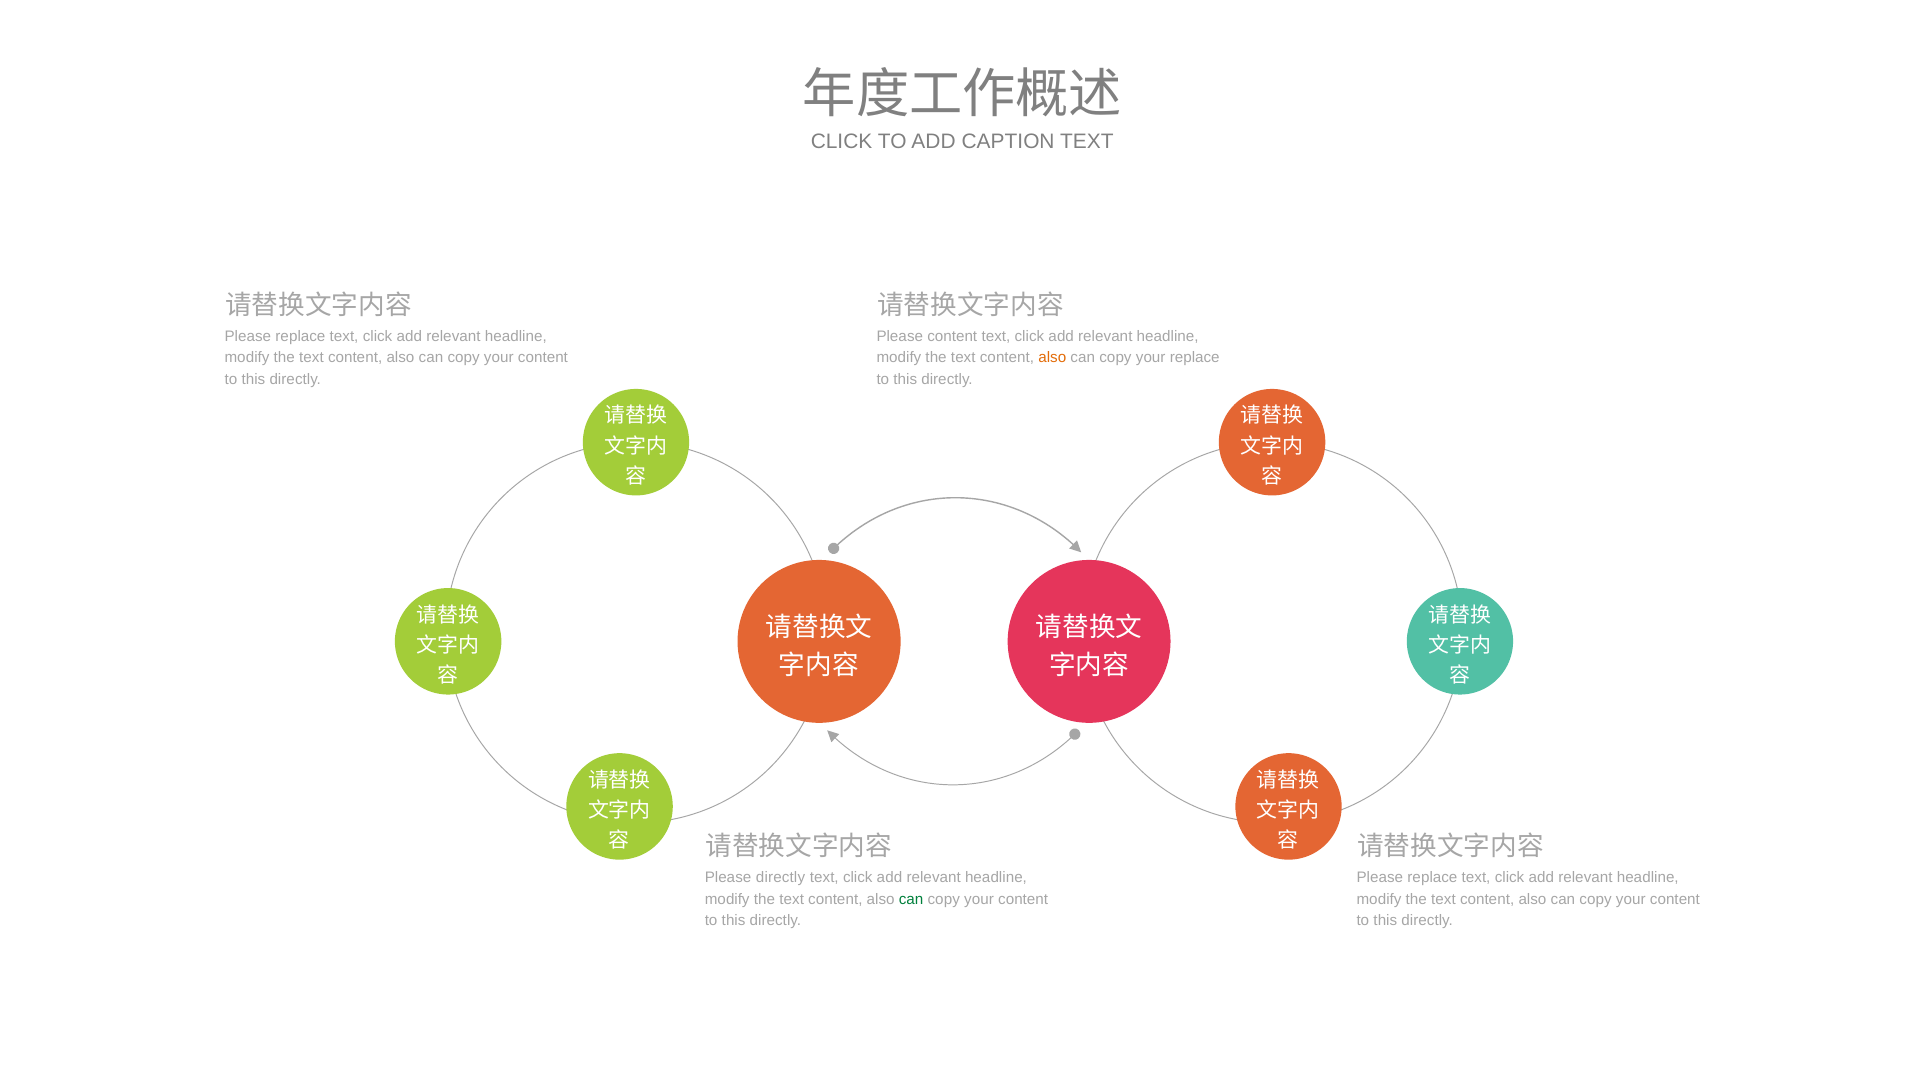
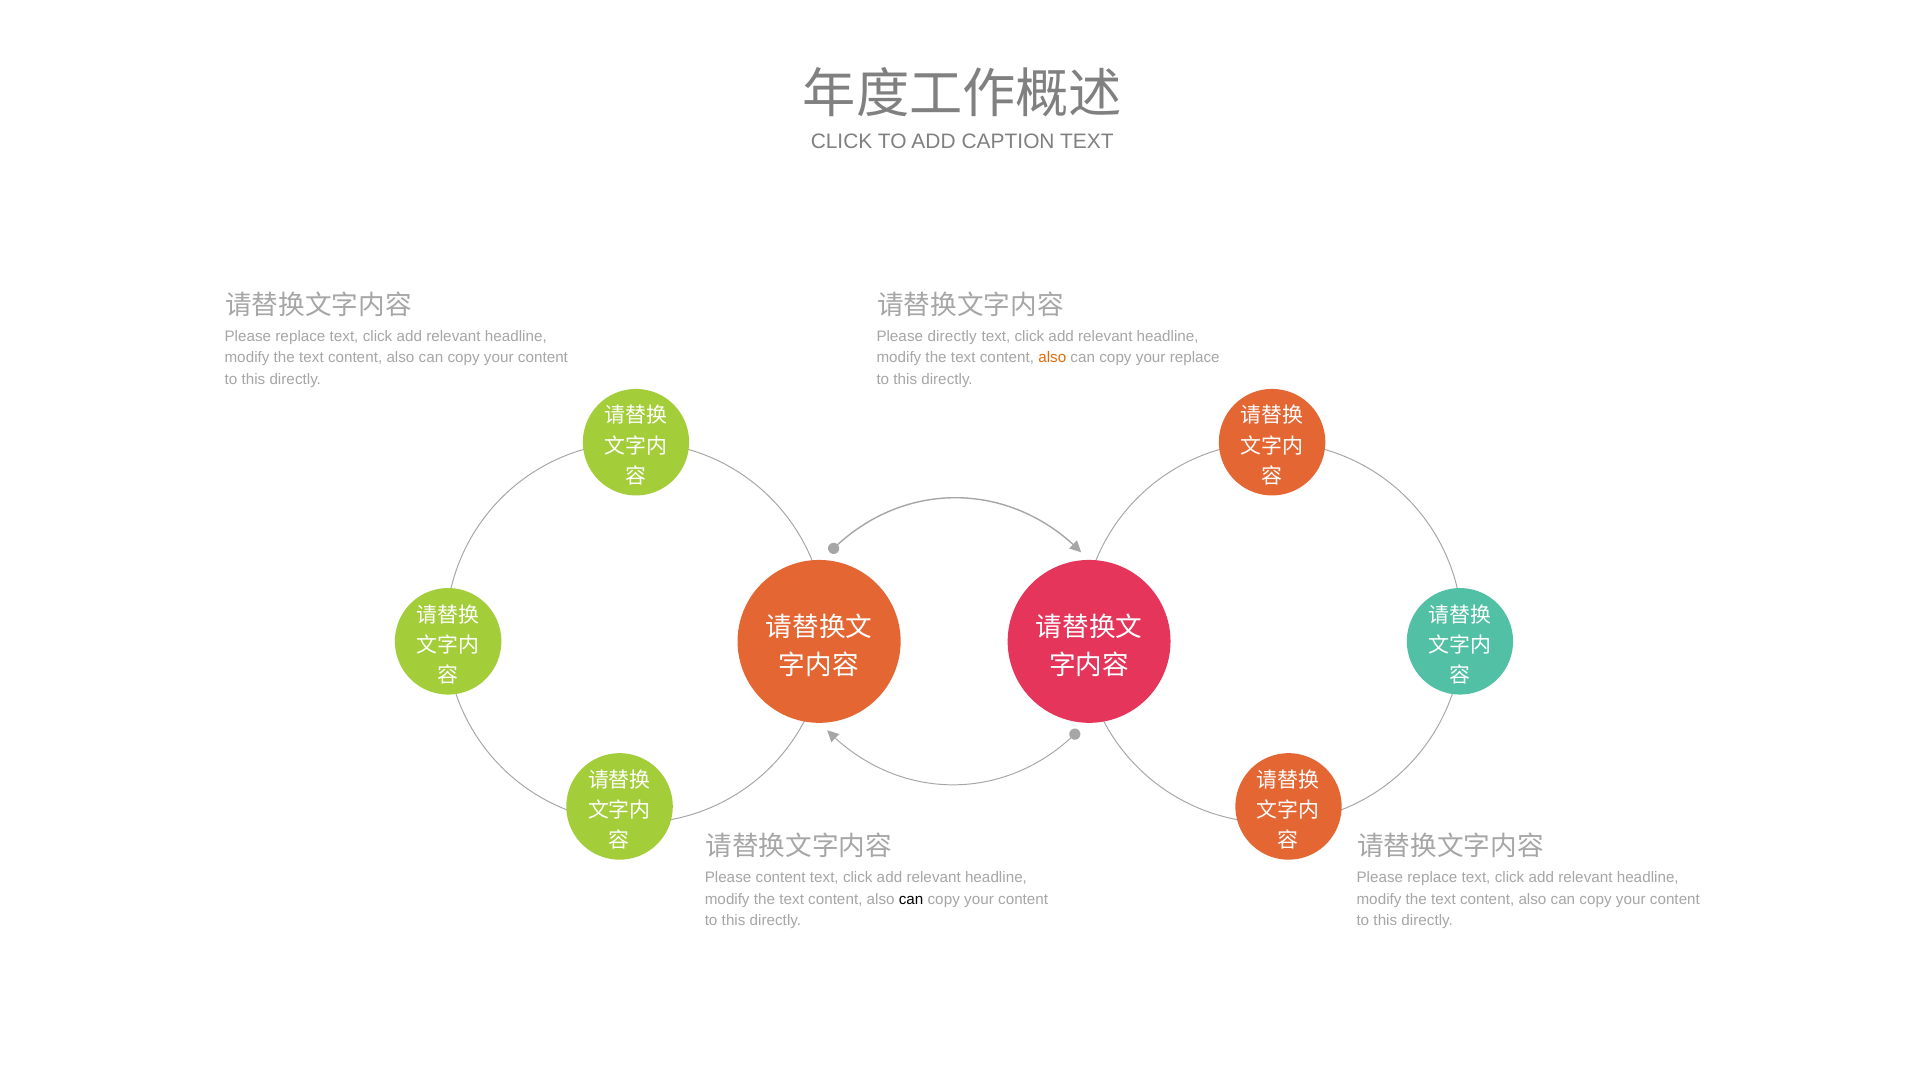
Please content: content -> directly (952, 336)
Please directly: directly -> content (781, 877)
can colour: green -> black (911, 899)
